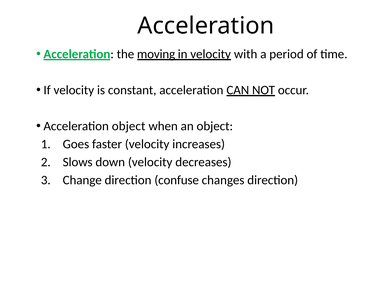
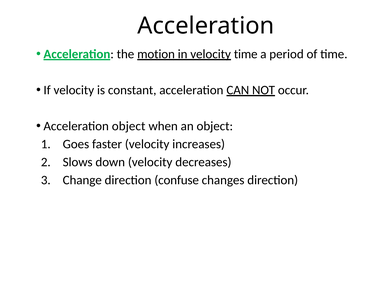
moving: moving -> motion (156, 54)
velocity with: with -> time (246, 54)
